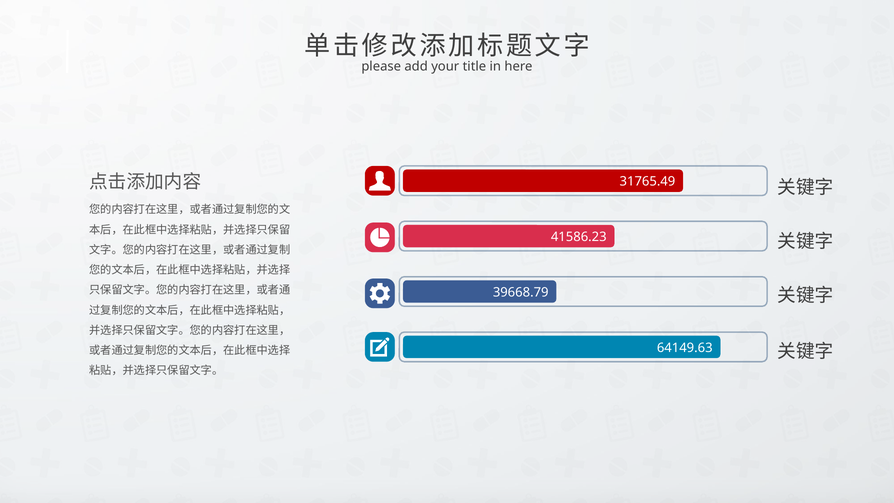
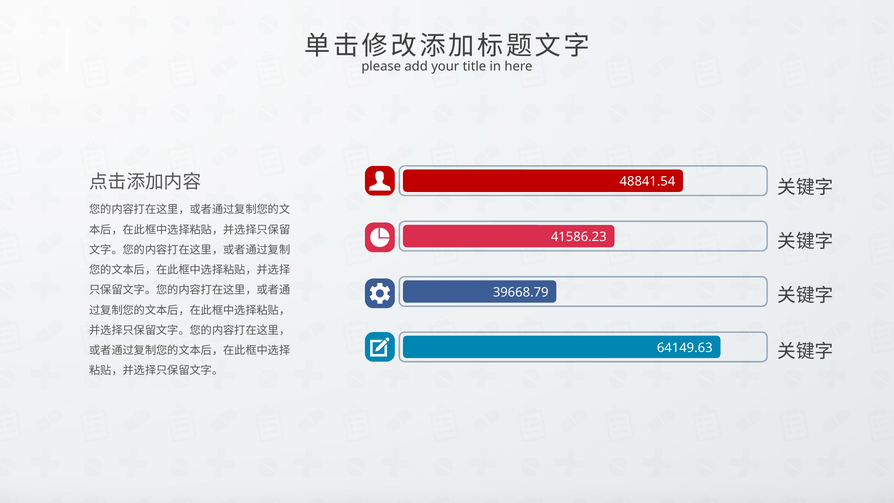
31765.49: 31765.49 -> 48841.54 (647, 182)
